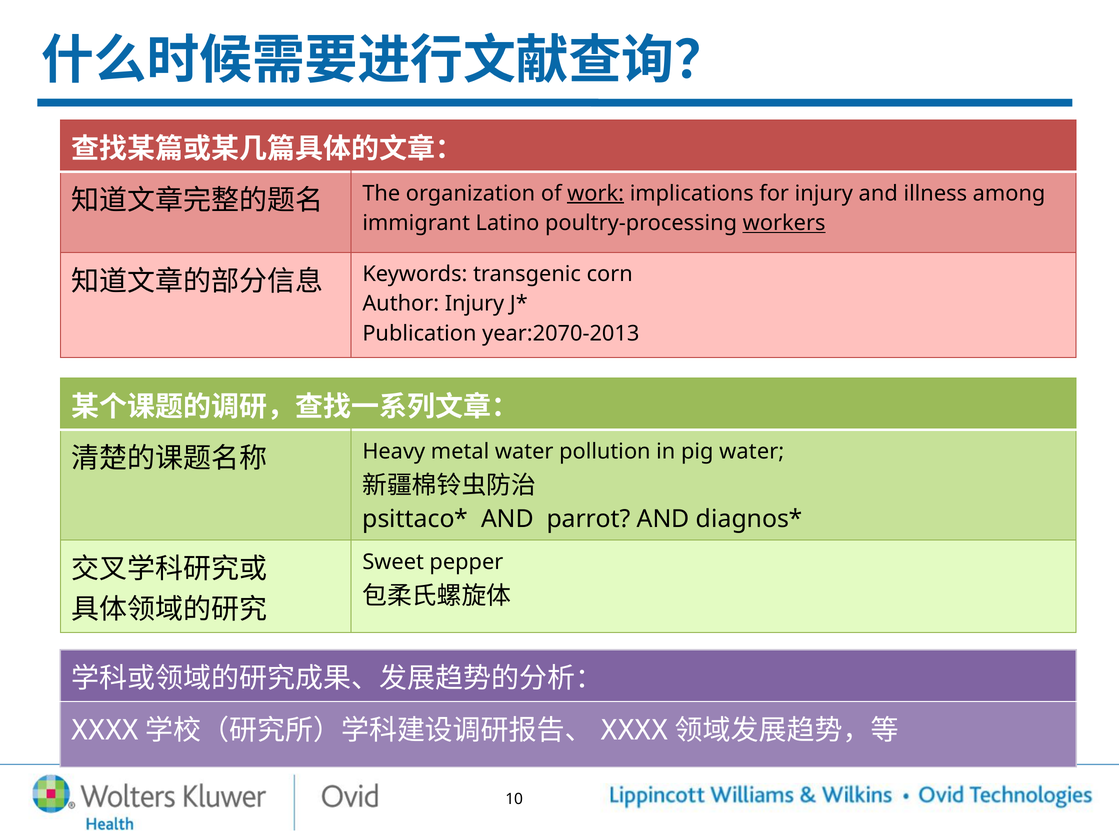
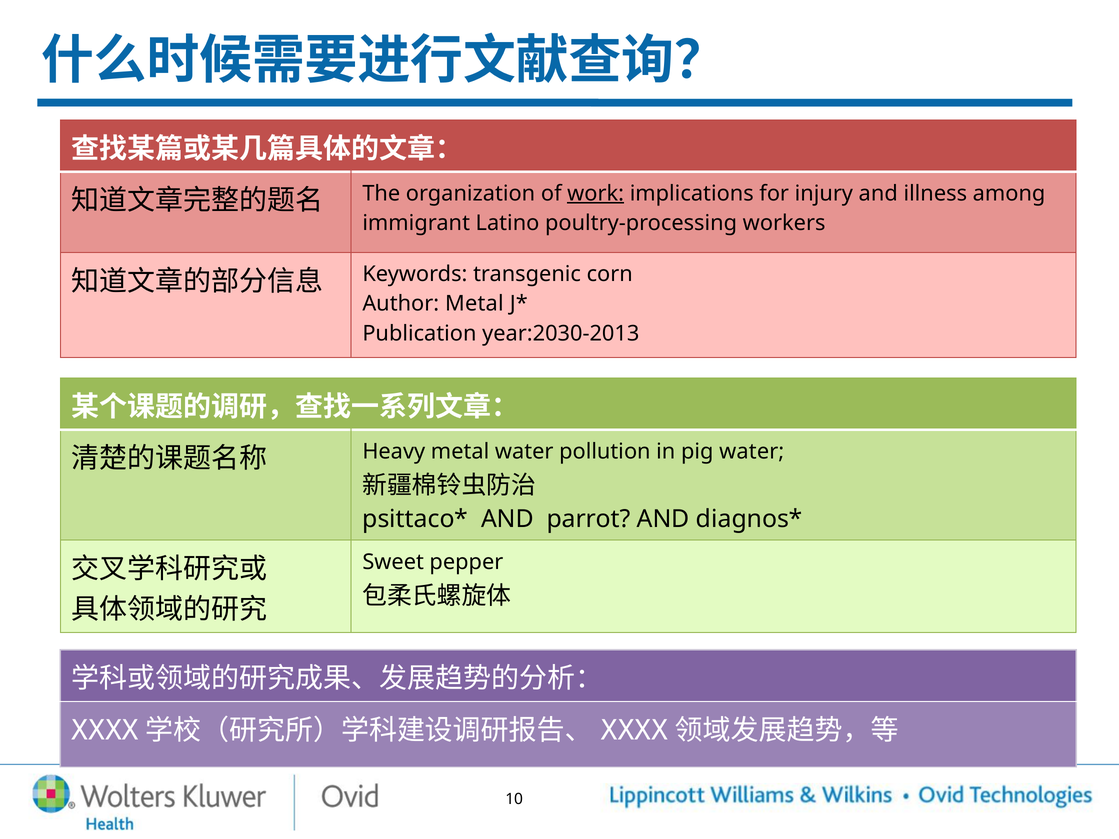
workers underline: present -> none (784, 223)
Author Injury: Injury -> Metal (474, 304)
year:2070-2013: year:2070-2013 -> year:2030-2013 (561, 334)
